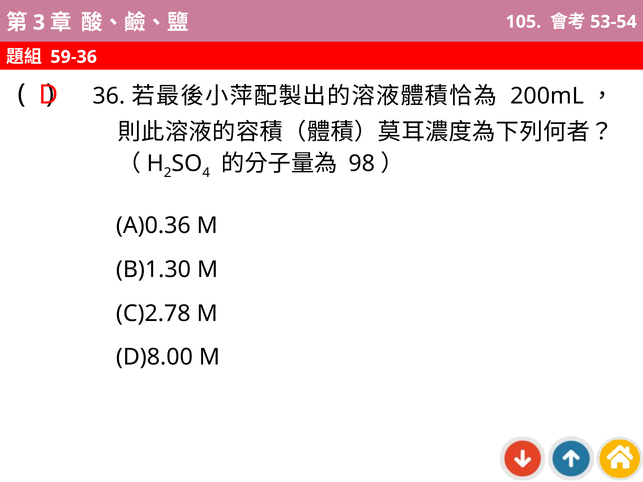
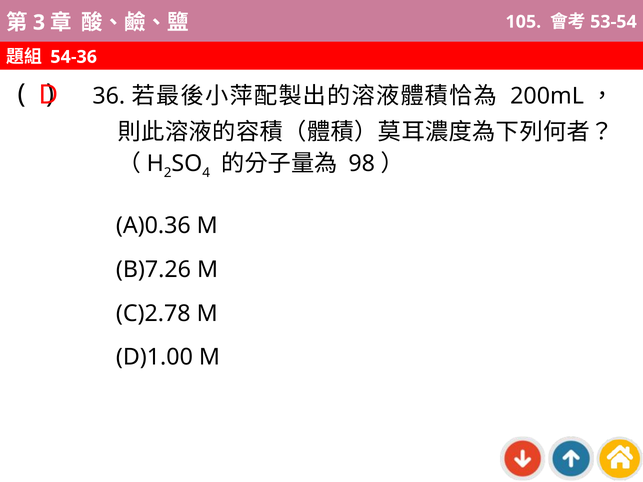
59-36: 59-36 -> 54-36 (74, 57)
B)1.30: B)1.30 -> B)7.26 (153, 270)
D)8.00: D)8.00 -> D)1.00 (154, 357)
